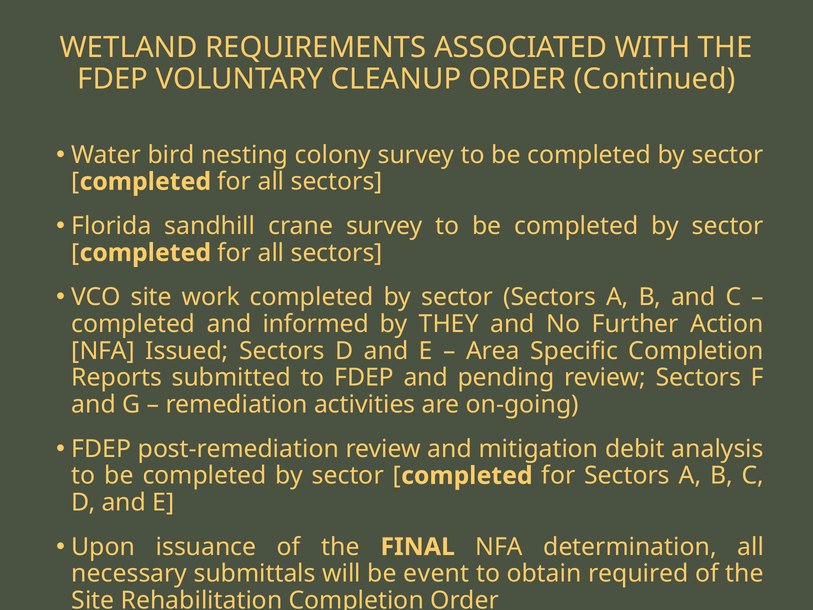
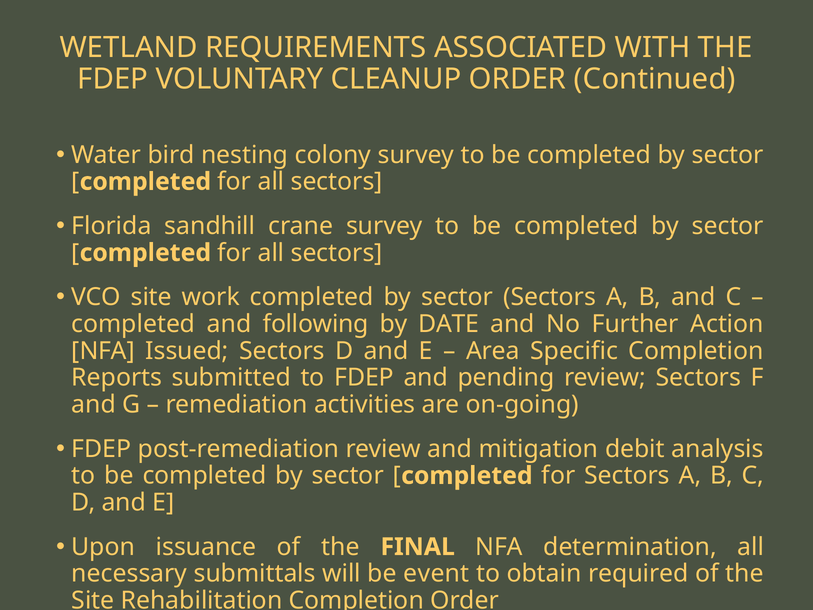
informed: informed -> following (316, 324)
THEY: THEY -> DATE (449, 324)
